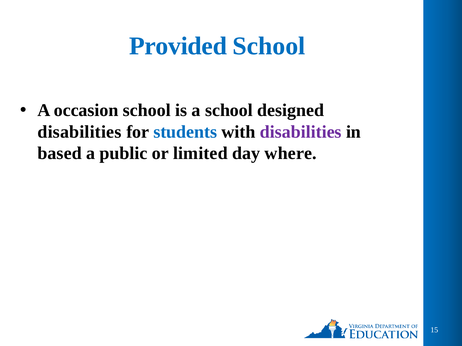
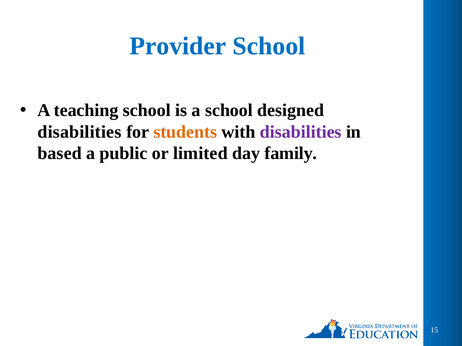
Provided: Provided -> Provider (178, 46)
occasion: occasion -> teaching (86, 111)
students colour: blue -> orange (185, 132)
where: where -> family (291, 154)
